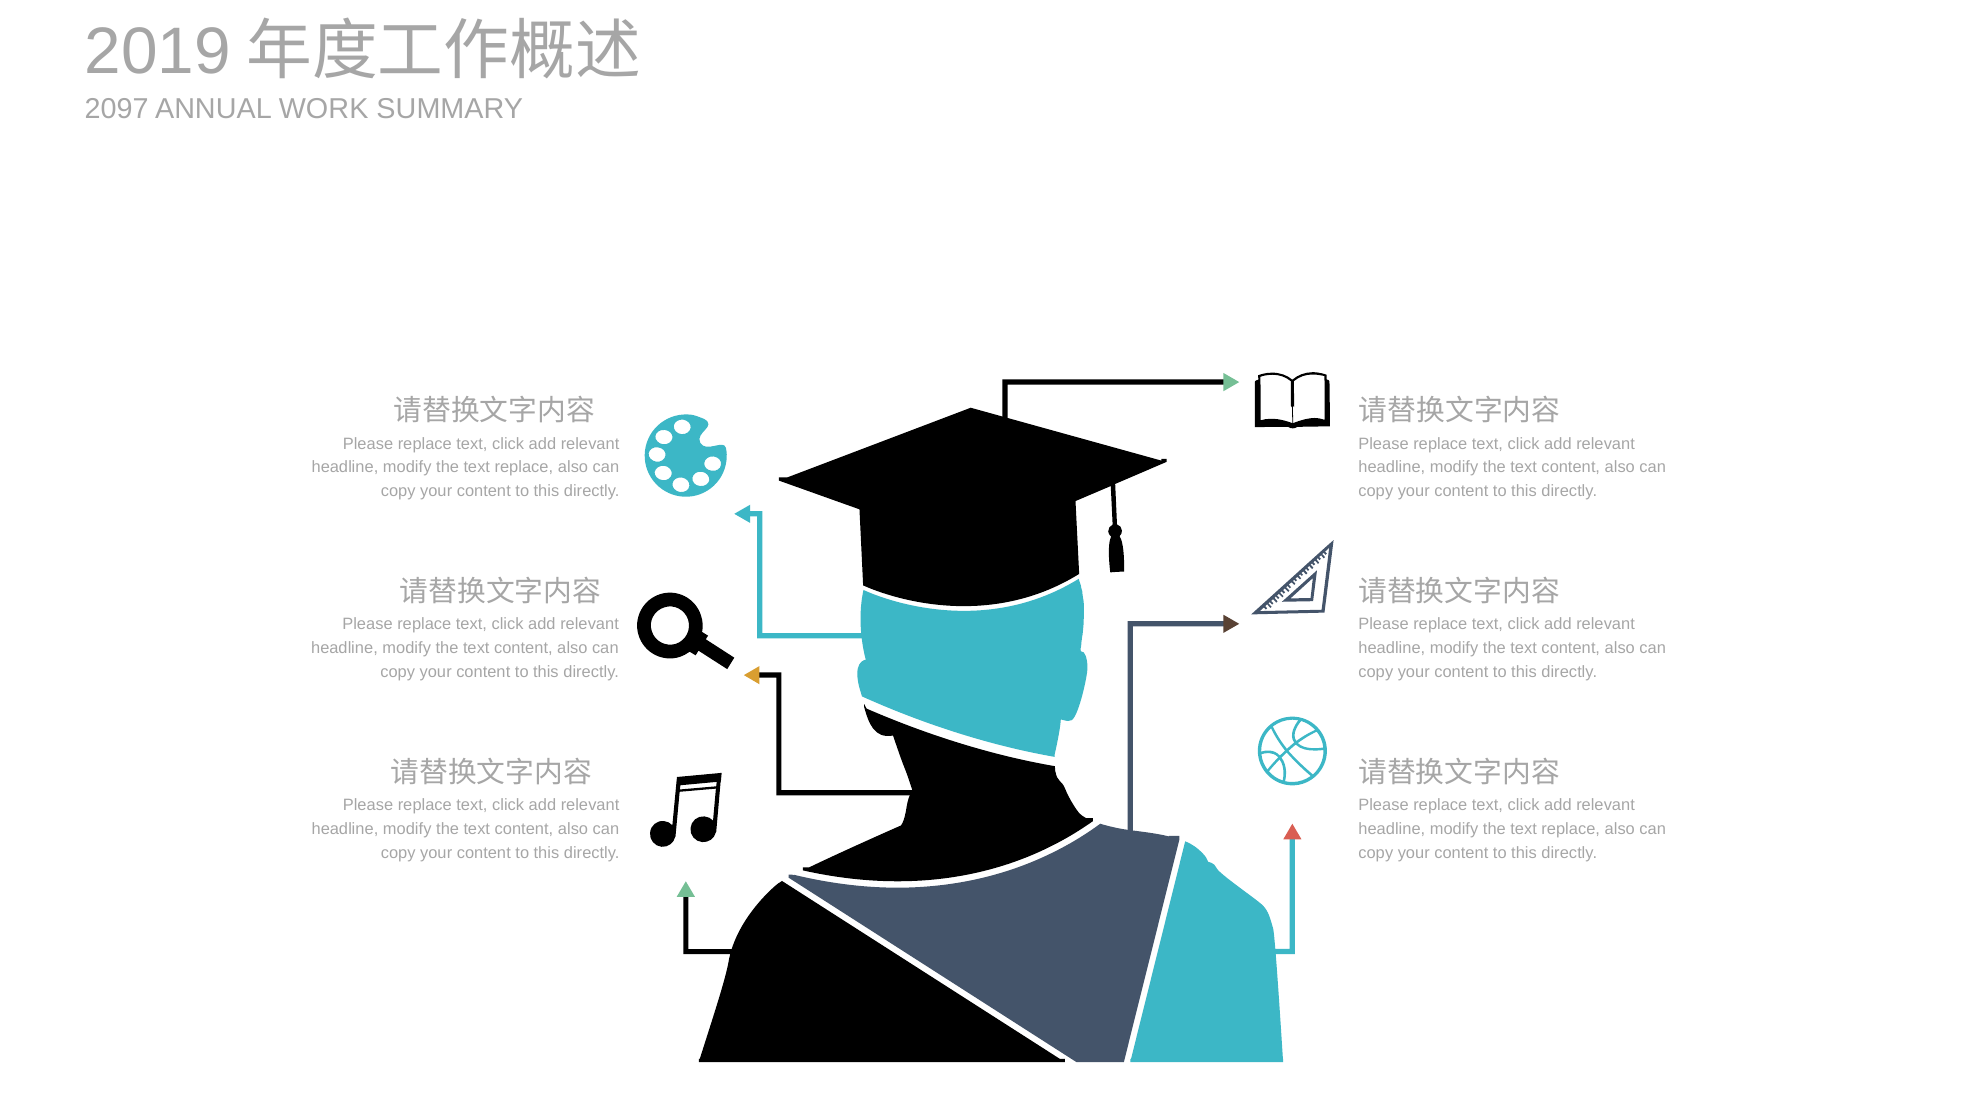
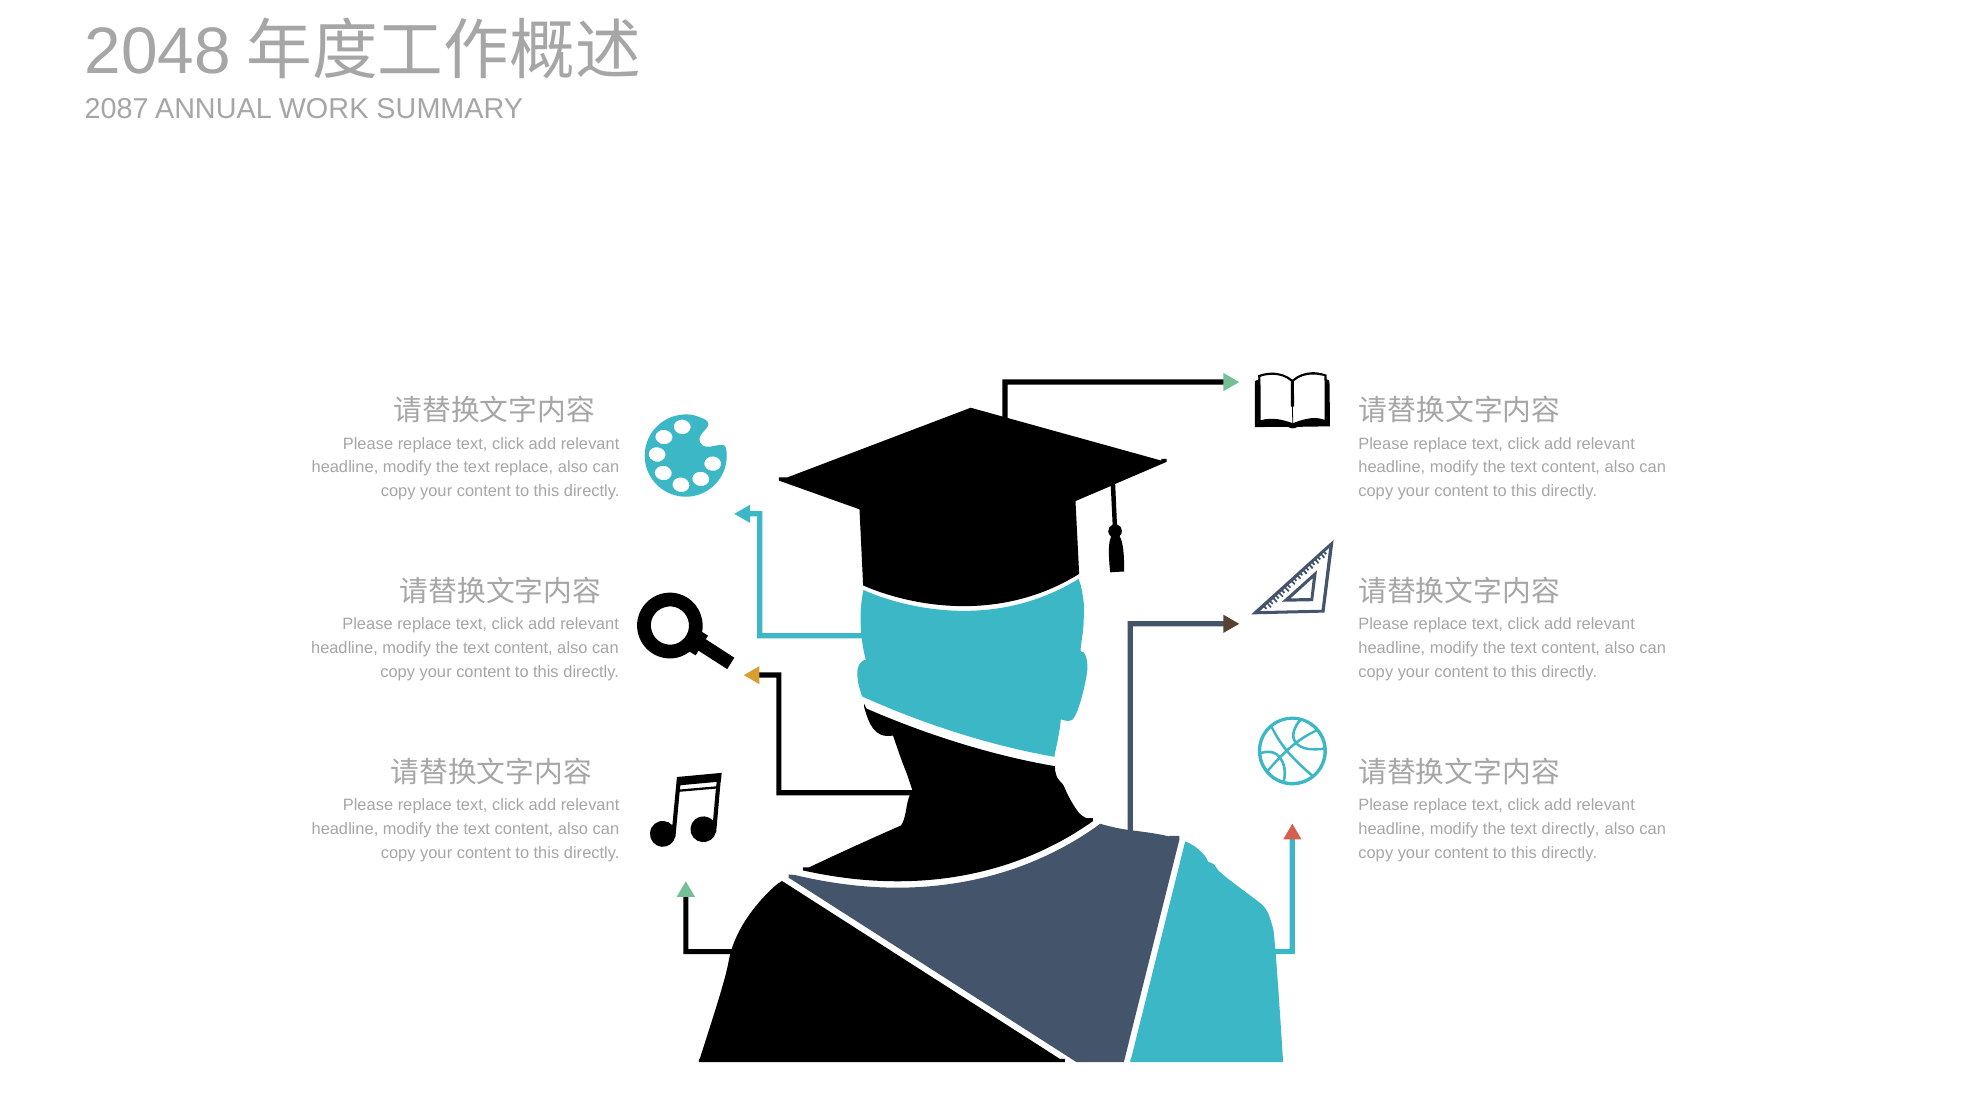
2019: 2019 -> 2048 (158, 52)
2097: 2097 -> 2087 (117, 109)
replace: replace -> directly (1571, 829)
